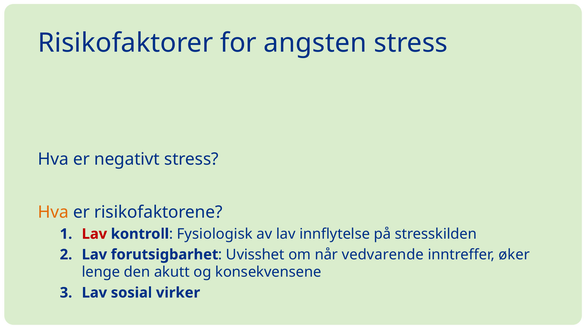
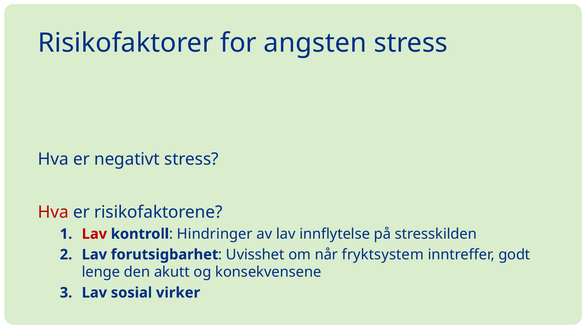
Hva colour: orange -> red (53, 212)
Fysiologisk: Fysiologisk -> Hindringer (215, 234)
vedvarende: vedvarende -> fryktsystem (383, 255)
øker: øker -> godt (514, 255)
